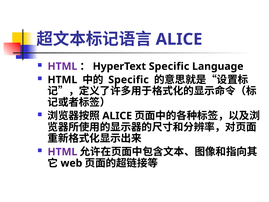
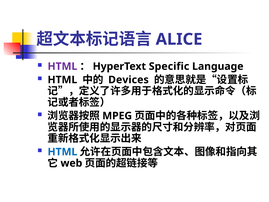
Specific: Specific -> Devices (128, 80)
ALICE: ALICE -> MPEG (117, 116)
HTML colour: purple -> blue (62, 152)
